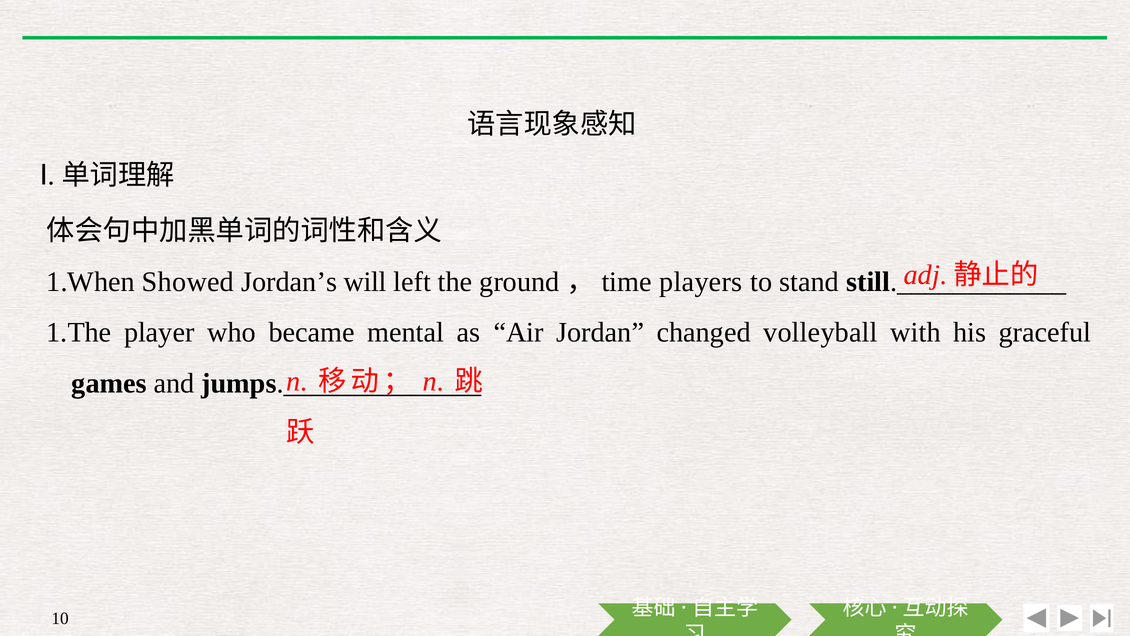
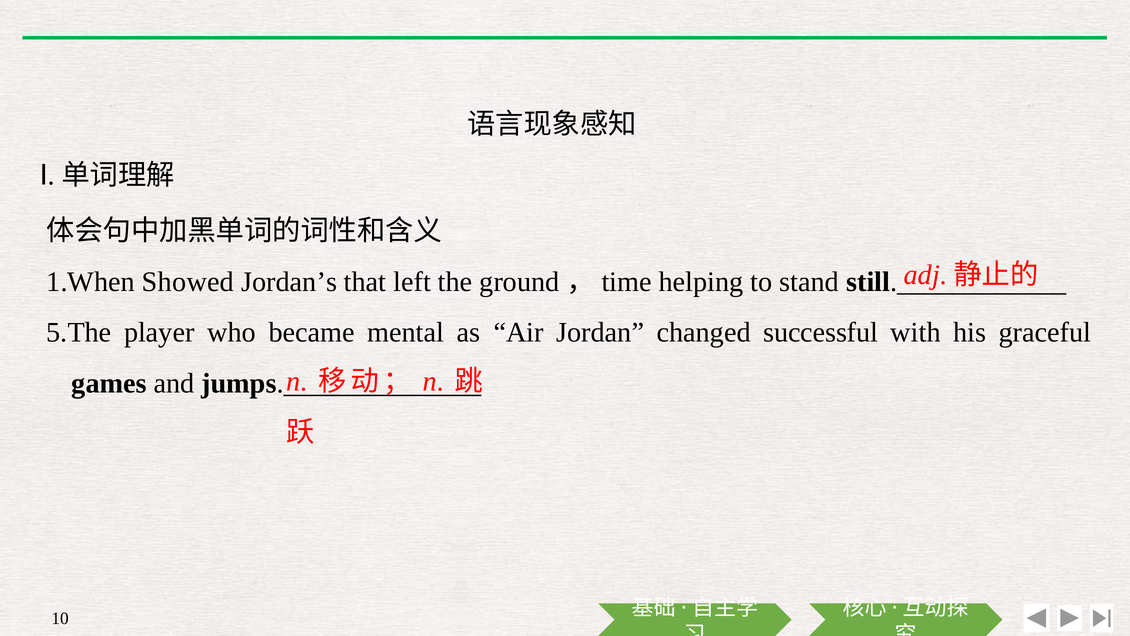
will: will -> that (365, 282)
players: players -> helping (701, 282)
1.The: 1.The -> 5.The (79, 332)
volleyball: volleyball -> successful (821, 332)
